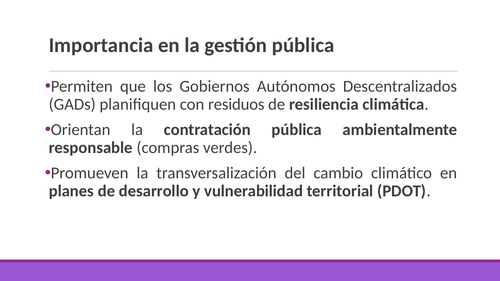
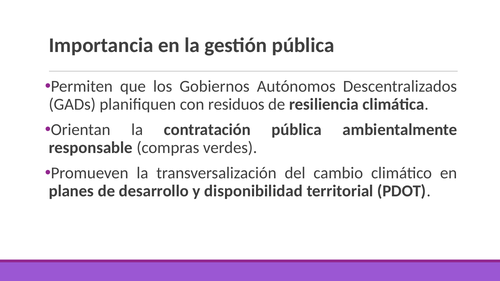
vulnerabilidad: vulnerabilidad -> disponibilidad (254, 191)
